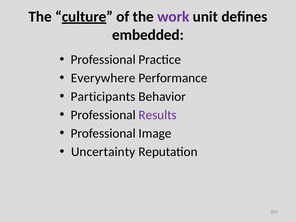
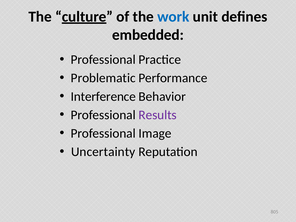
work colour: purple -> blue (173, 17)
Everywhere: Everywhere -> Problematic (103, 78)
Participants: Participants -> Interference (103, 96)
